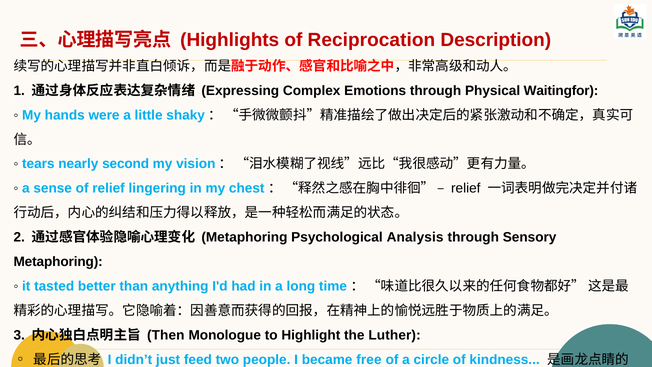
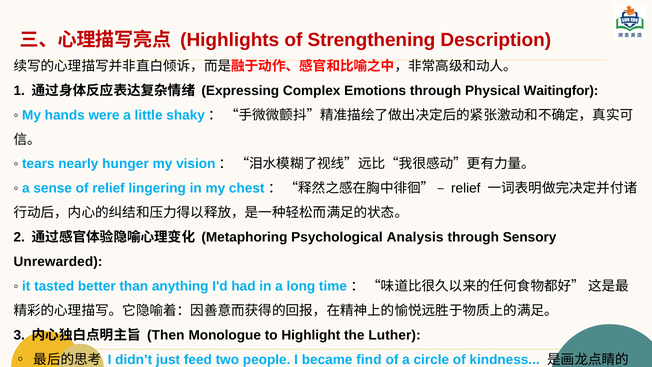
Reciprocation: Reciprocation -> Strengthening (371, 40)
second: second -> hunger (125, 164)
Metaphoring: Metaphoring -> Unrewarded (58, 262)
free: free -> find (369, 359)
